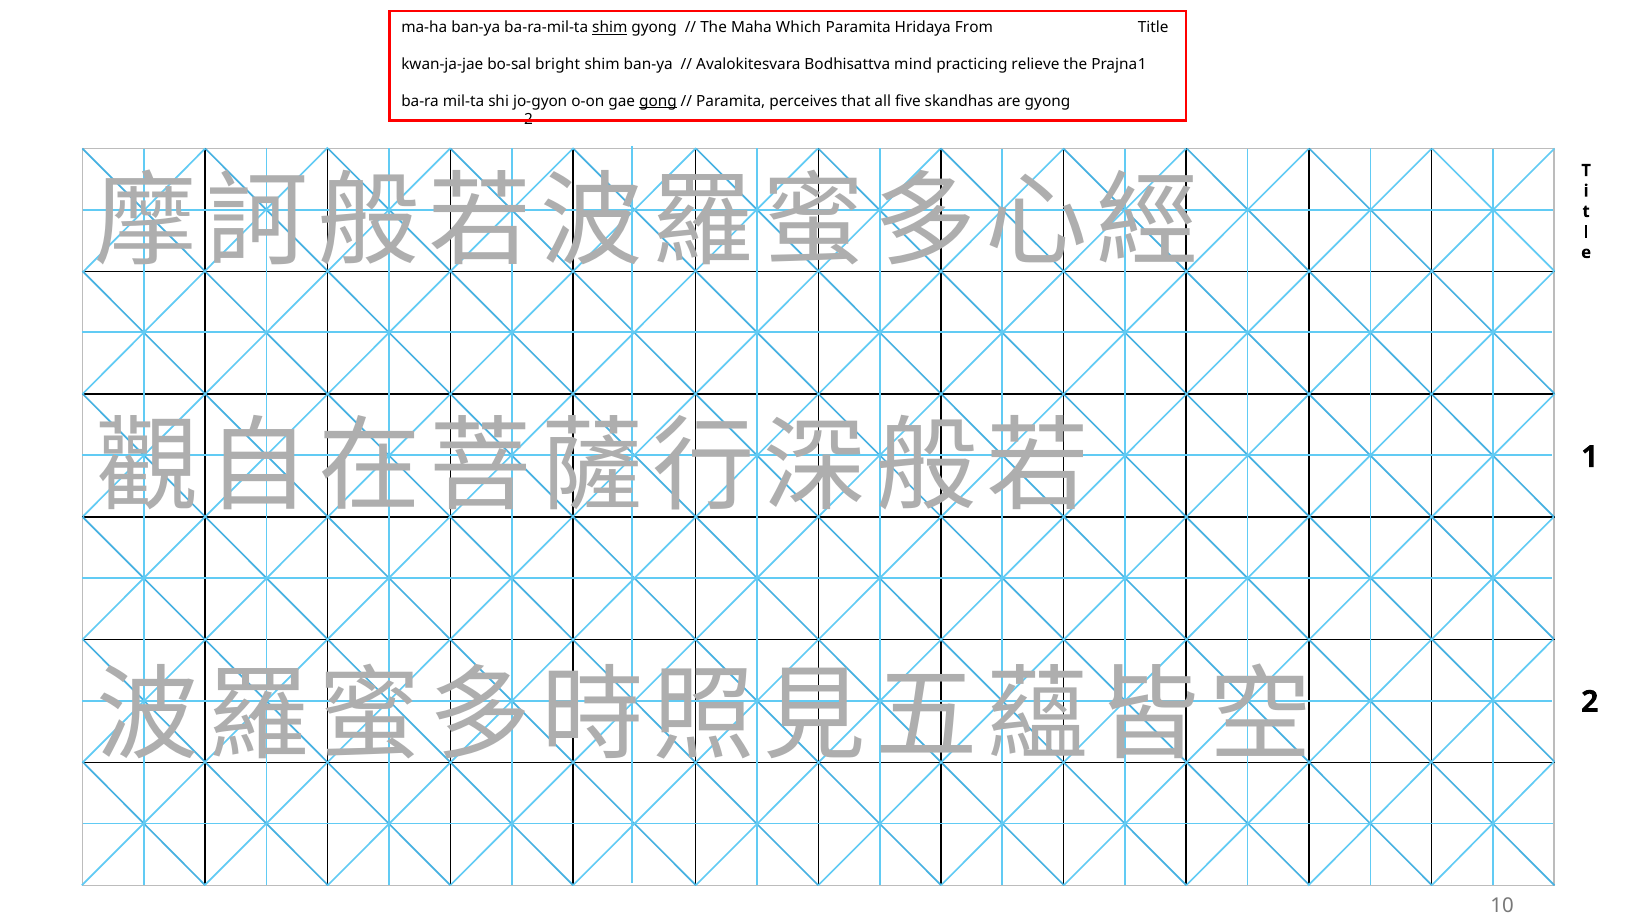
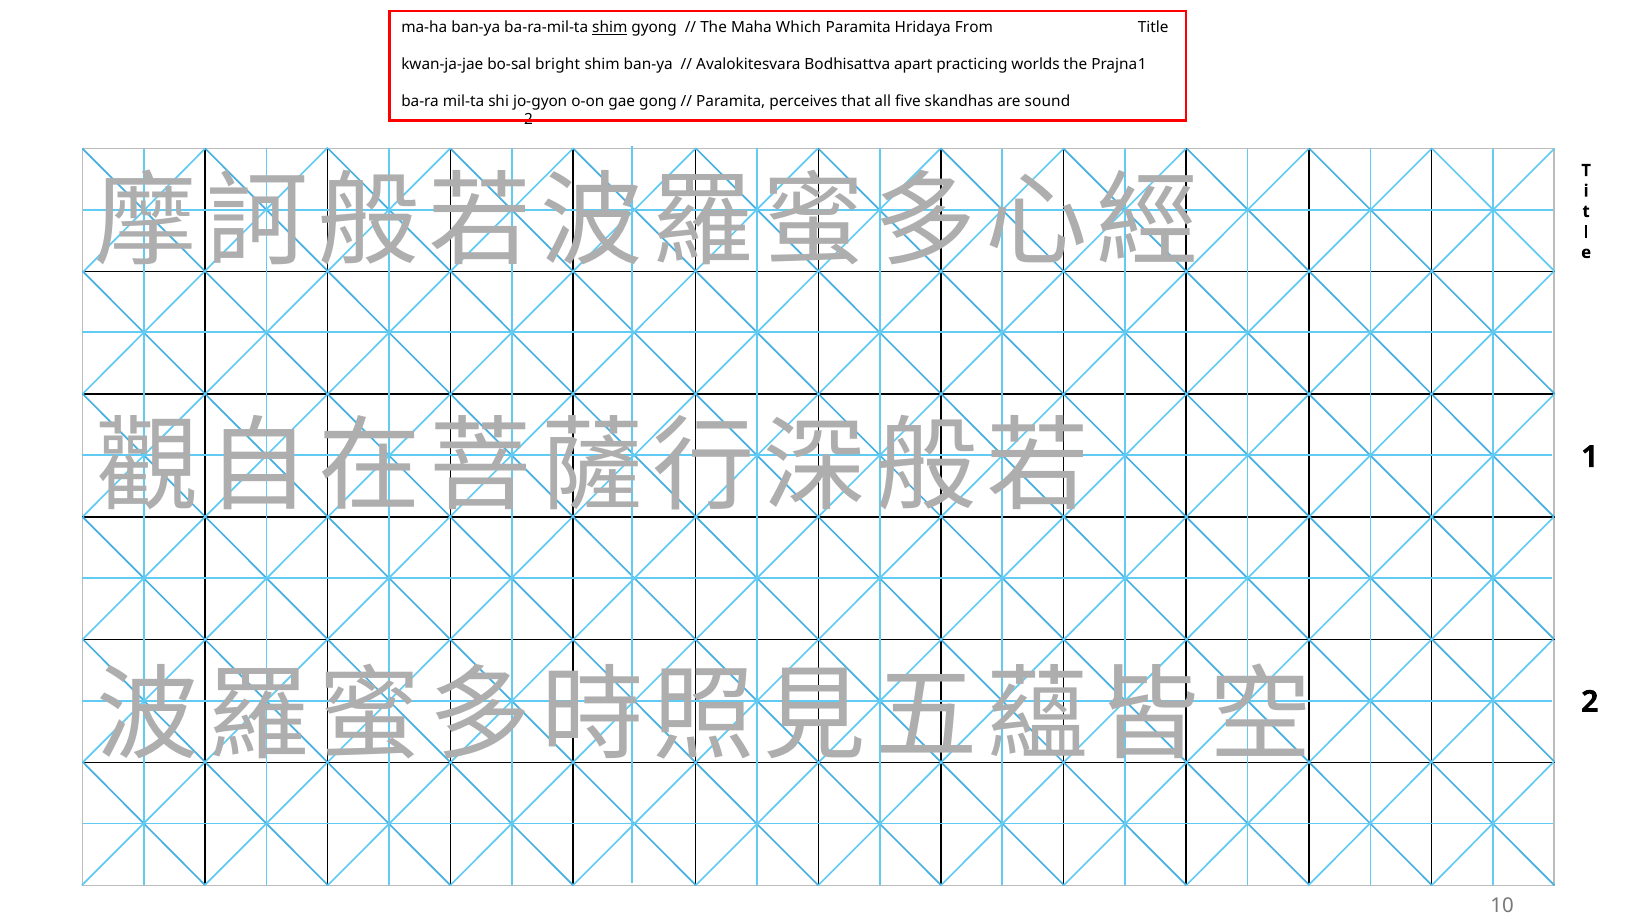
mind: mind -> apart (913, 64)
relieve: relieve -> worlds (1036, 64)
gong underline: present -> none (658, 101)
are gyong: gyong -> sound (1047, 101)
